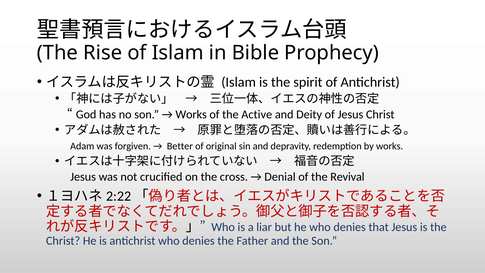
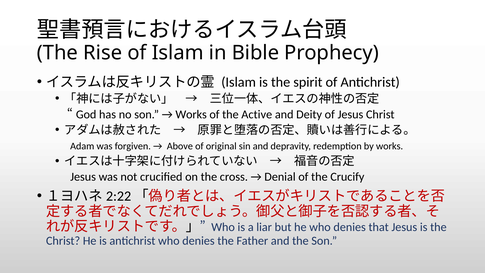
Better: Better -> Above (180, 146)
Revival: Revival -> Crucify (347, 177)
